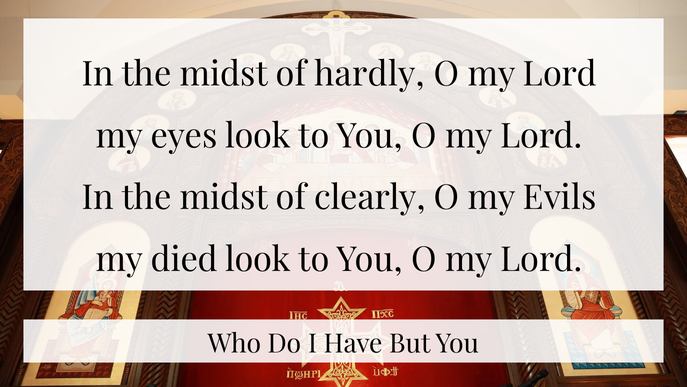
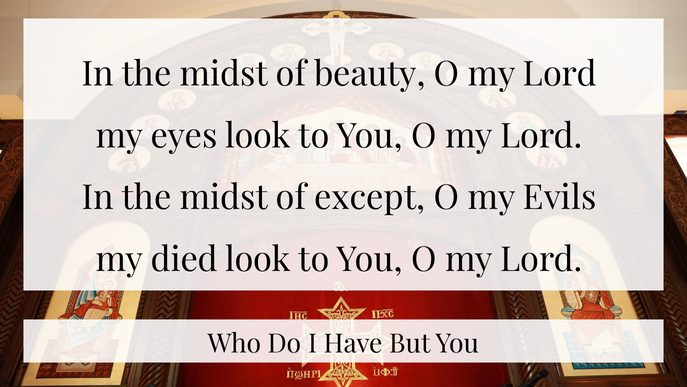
hardly: hardly -> beauty (370, 74)
clearly: clearly -> except (370, 198)
